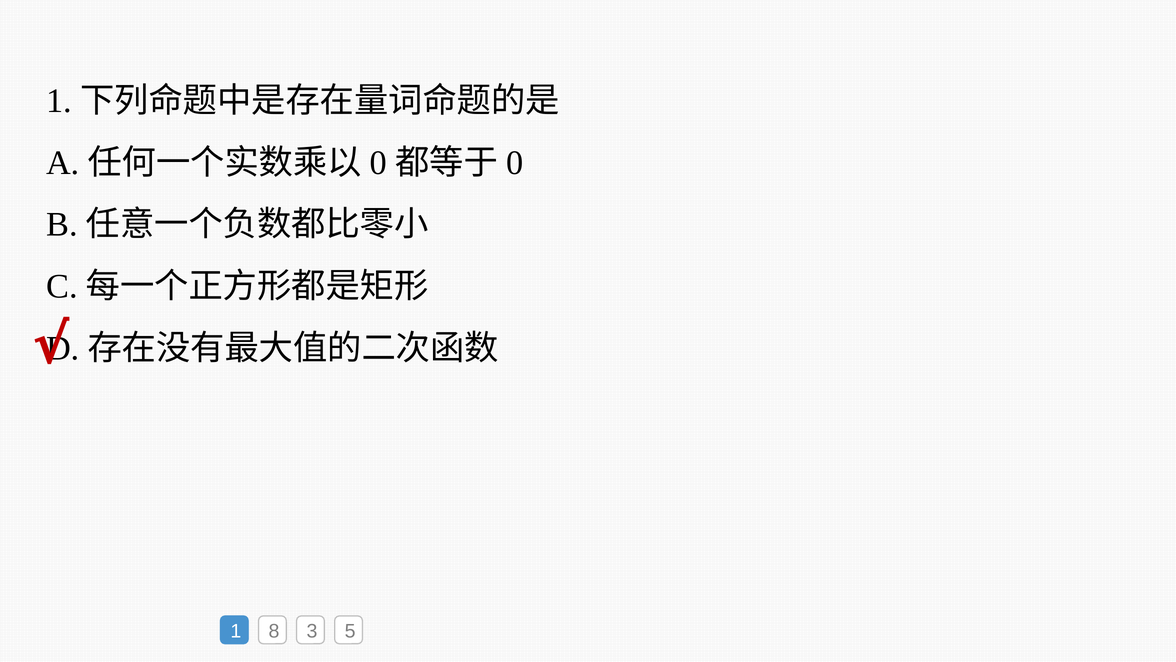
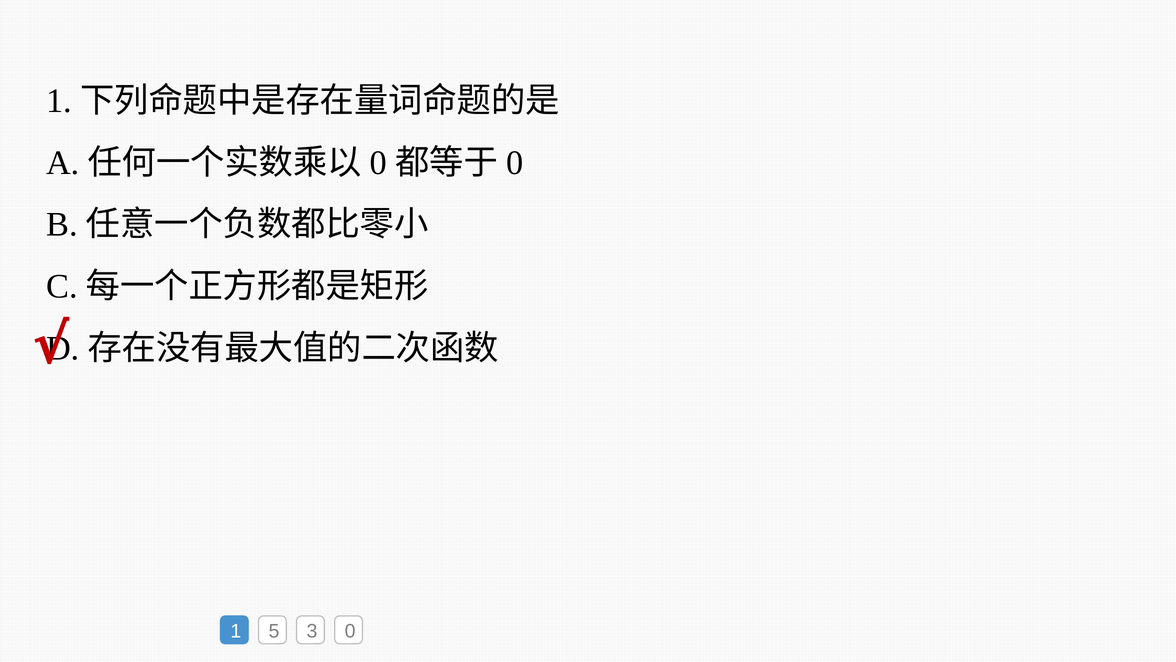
8: 8 -> 5 (274, 631)
3 5: 5 -> 0 (350, 631)
